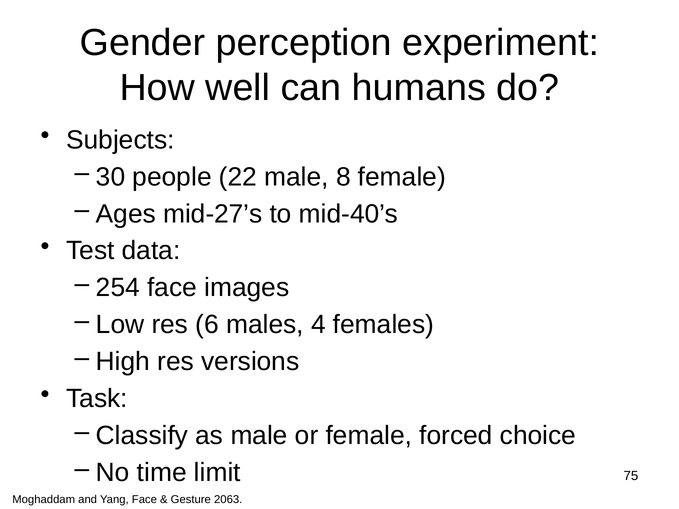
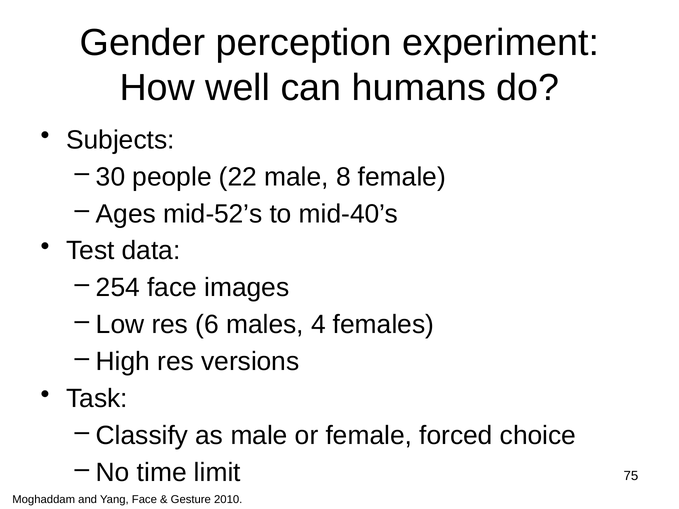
mid-27’s: mid-27’s -> mid-52’s (213, 214)
2063: 2063 -> 2010 (228, 500)
